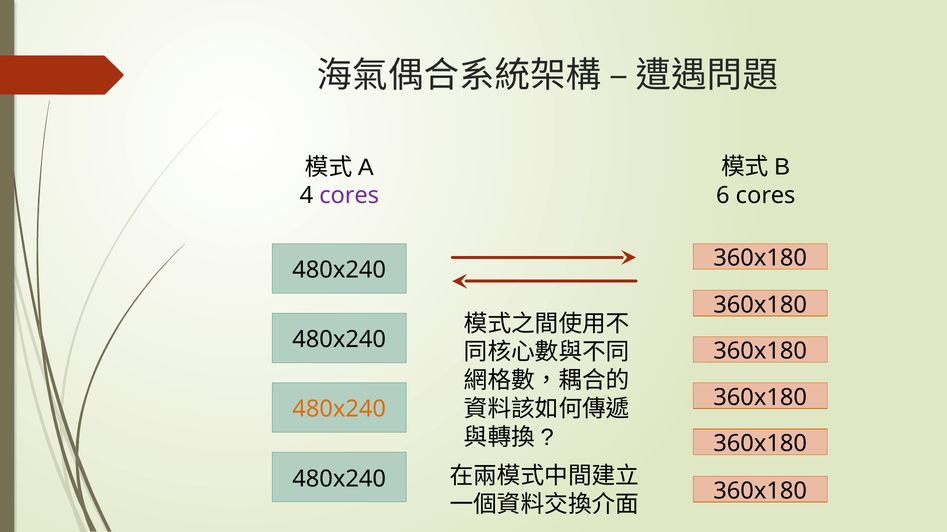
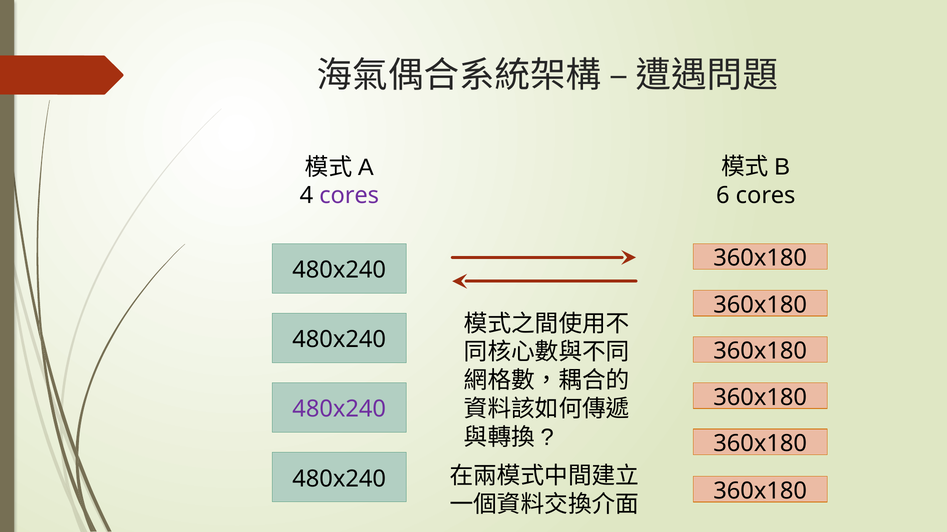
480x240 colour: orange -> purple (339, 410)
